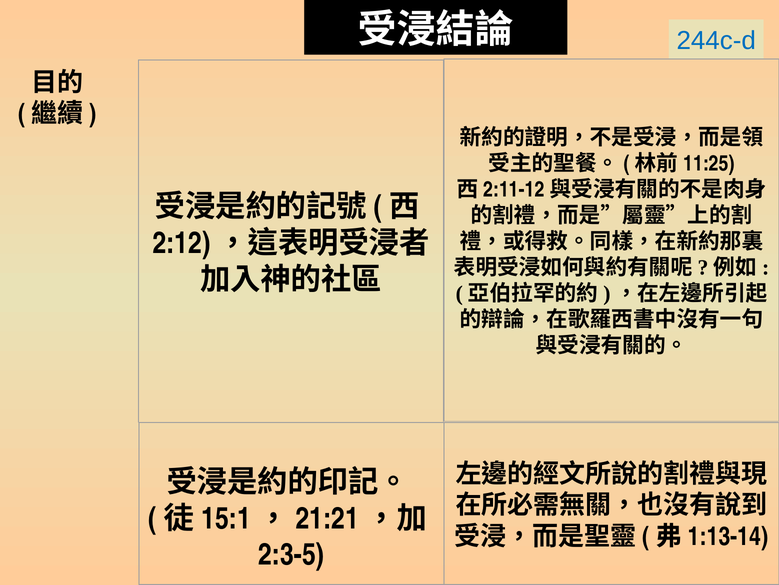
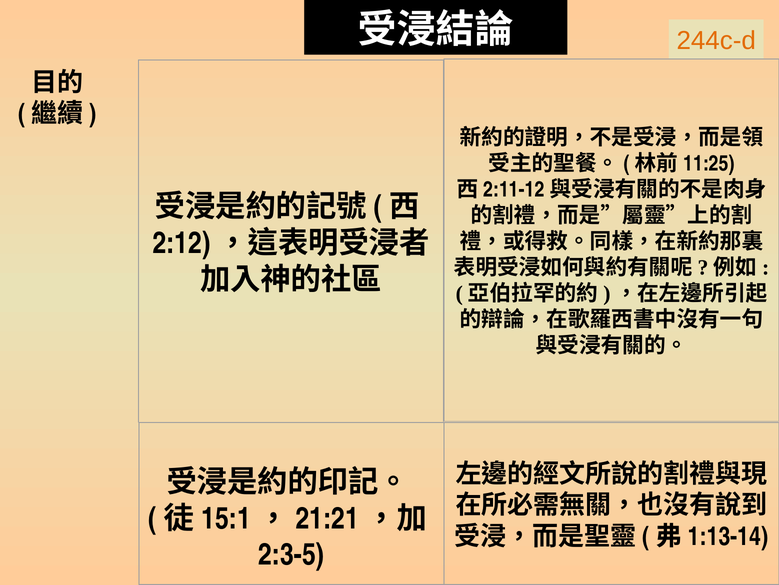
244c-d colour: blue -> orange (716, 41)
